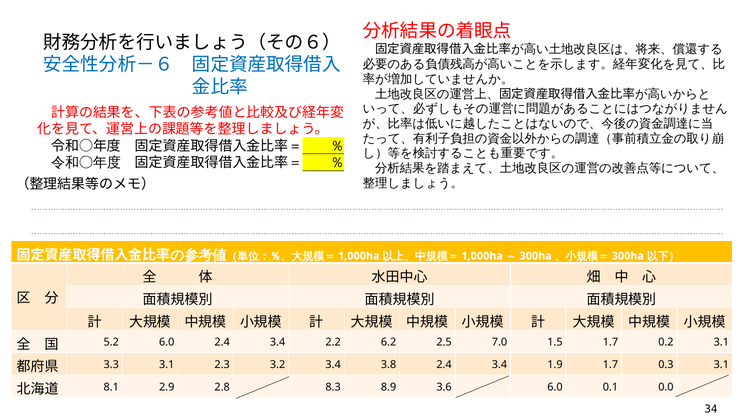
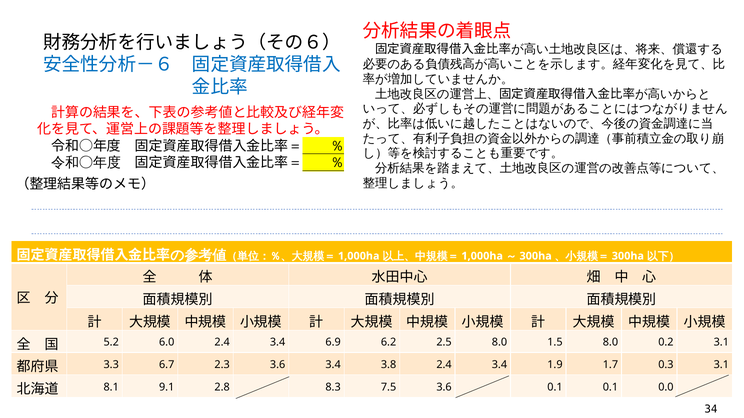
2.2: 2.2 -> 6.9 (333, 343)
2.5 7.0: 7.0 -> 8.0 (500, 343)
1.5 1.7: 1.7 -> 8.0 (610, 343)
3.3 3.1: 3.1 -> 6.7 (167, 365)
2.3 3.2: 3.2 -> 3.6 (278, 365)
2.9: 2.9 -> 9.1 (167, 387)
8.9: 8.9 -> 7.5 (389, 387)
3.6 6.0: 6.0 -> 0.1 (555, 387)
